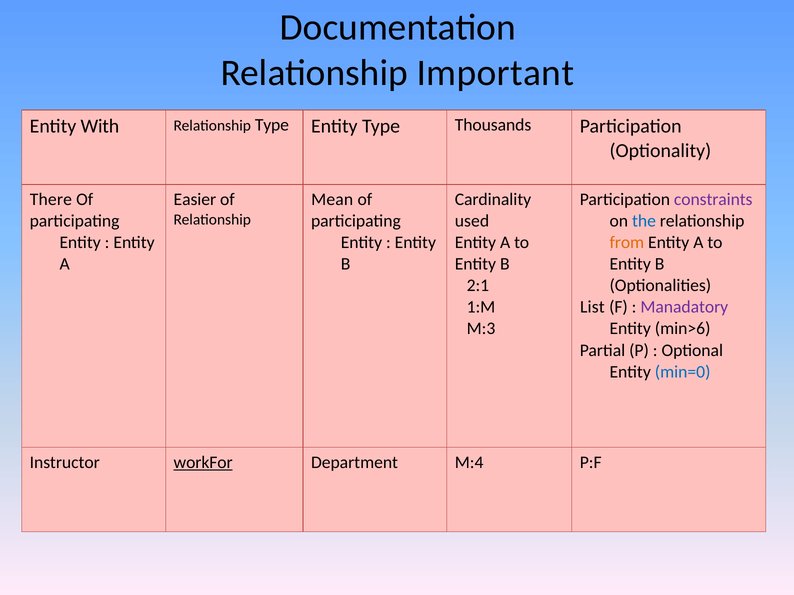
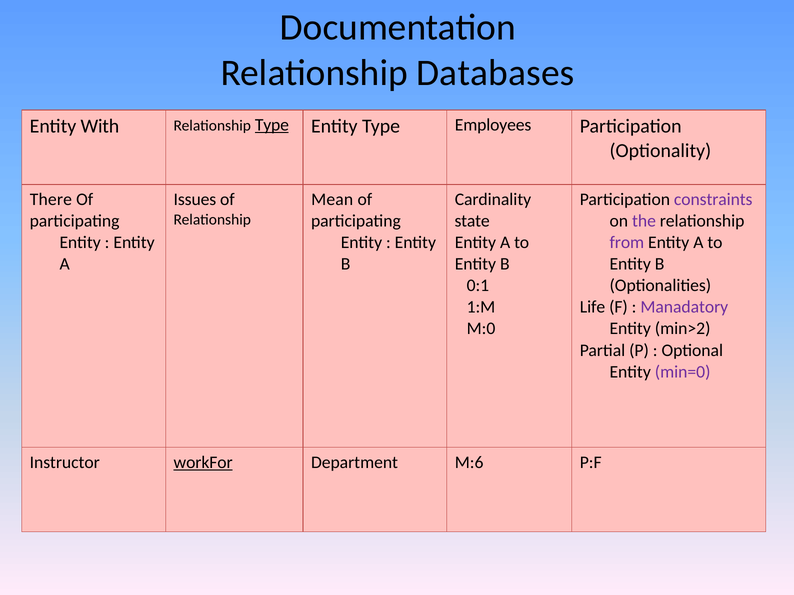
Important: Important -> Databases (495, 73)
Type underline: none -> present (272, 125)
Thousands: Thousands -> Employees (493, 125)
Easier: Easier -> Issues (195, 200)
used: used -> state (472, 221)
the colour: blue -> purple (644, 221)
from colour: orange -> purple (627, 243)
2:1: 2:1 -> 0:1 (478, 286)
List: List -> Life (592, 307)
M:3: M:3 -> M:0 (481, 329)
min>6: min>6 -> min>2 (683, 329)
min=0 colour: blue -> purple (683, 372)
M:4: M:4 -> M:6 (469, 463)
